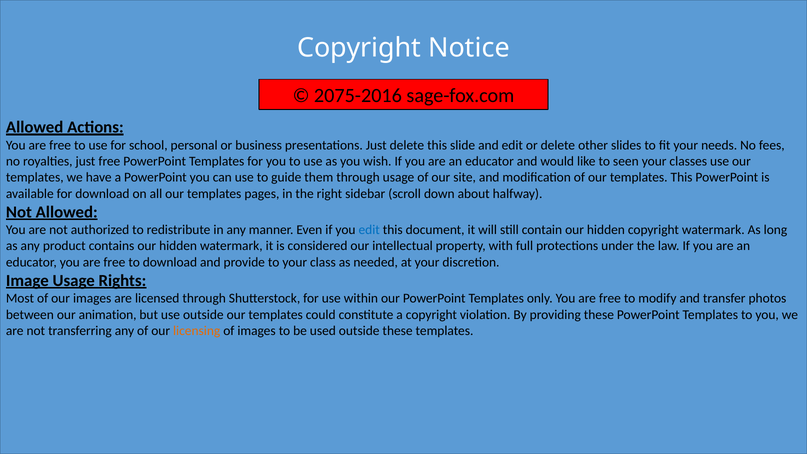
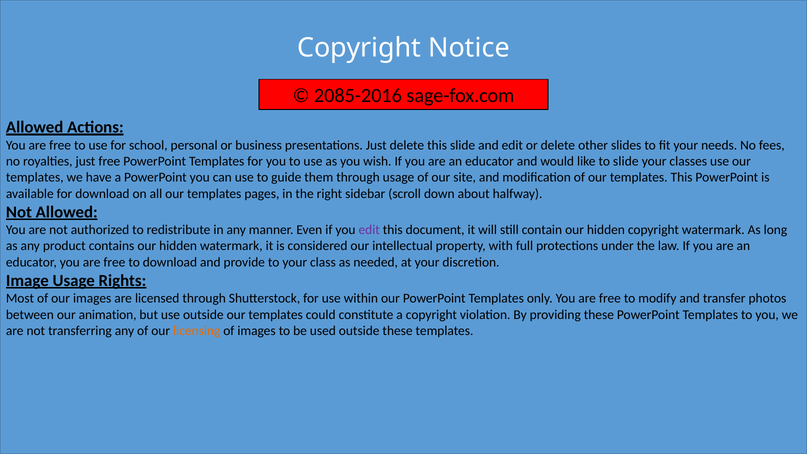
2075-2016: 2075-2016 -> 2085-2016 (358, 96)
to seen: seen -> slide (626, 161)
edit colour: blue -> purple (369, 230)
